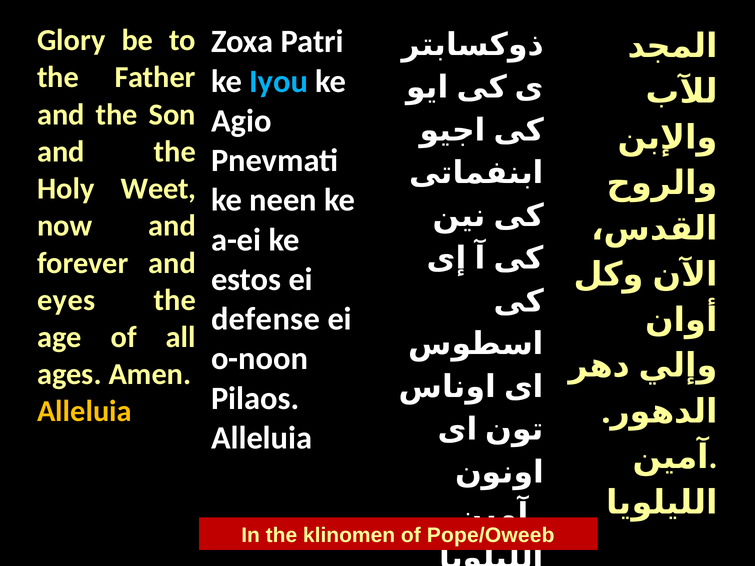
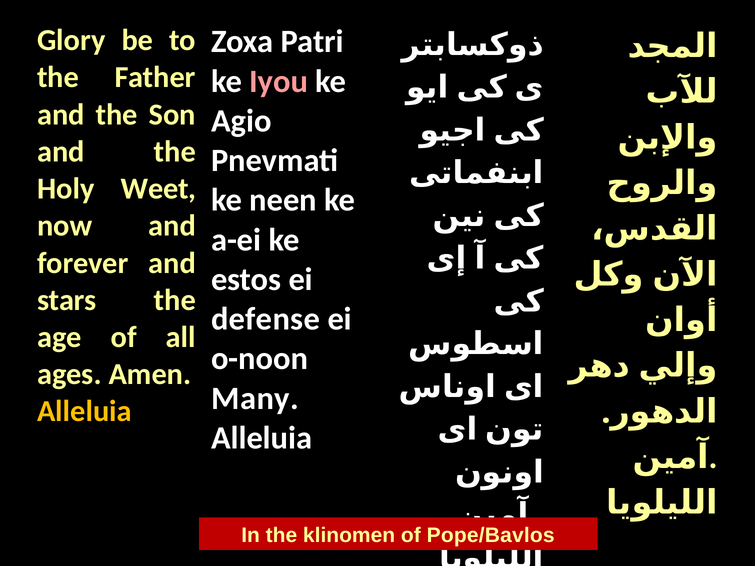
Iyou colour: light blue -> pink (279, 81)
eyes: eyes -> stars (67, 300)
Pilaos: Pilaos -> Many (255, 399)
Pope/Oweeb: Pope/Oweeb -> Pope/Bavlos (491, 535)
